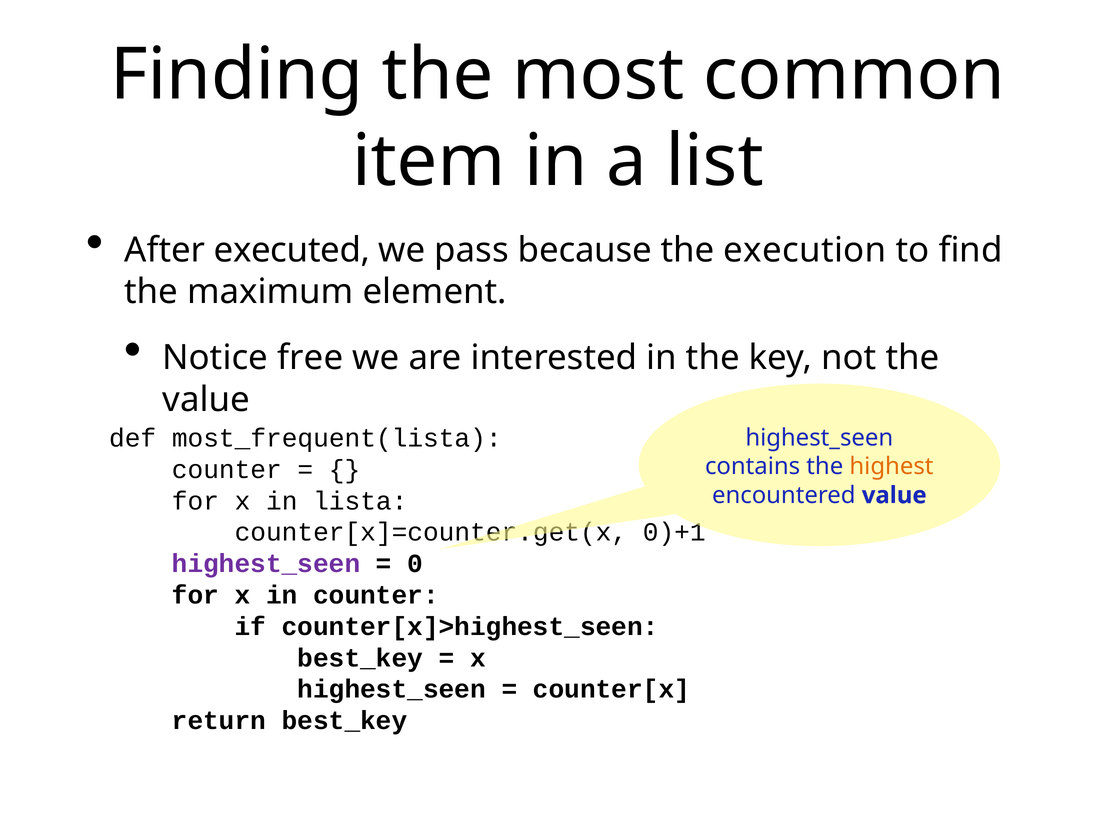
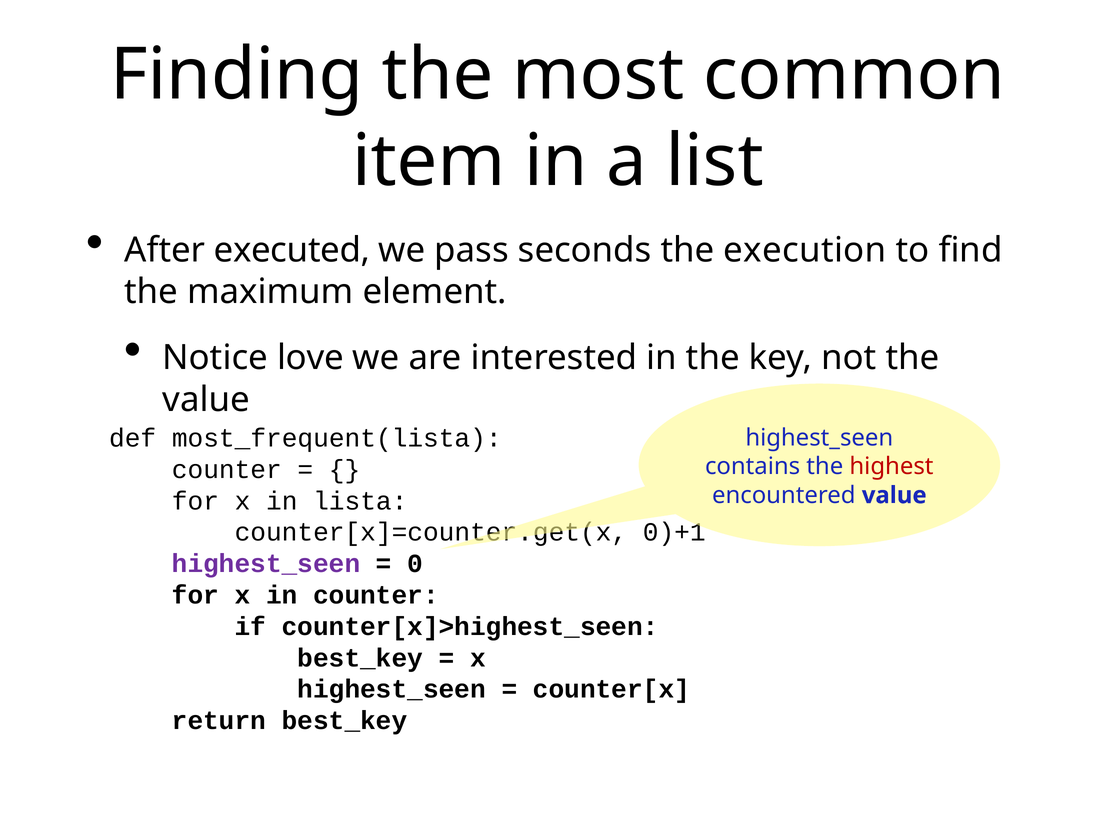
because: because -> seconds (585, 250)
free: free -> love (310, 358)
highest colour: orange -> red (891, 467)
